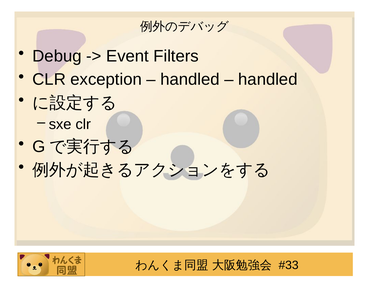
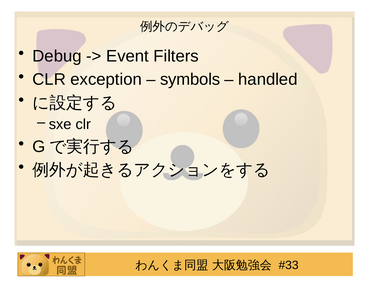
handled: handled -> symbols (190, 80)
